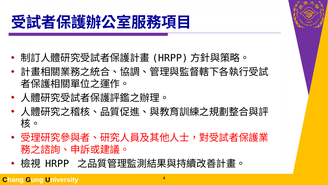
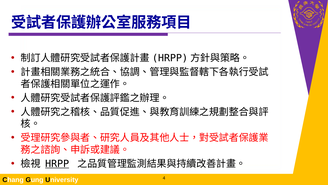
HRPP underline: none -> present (57, 163)
